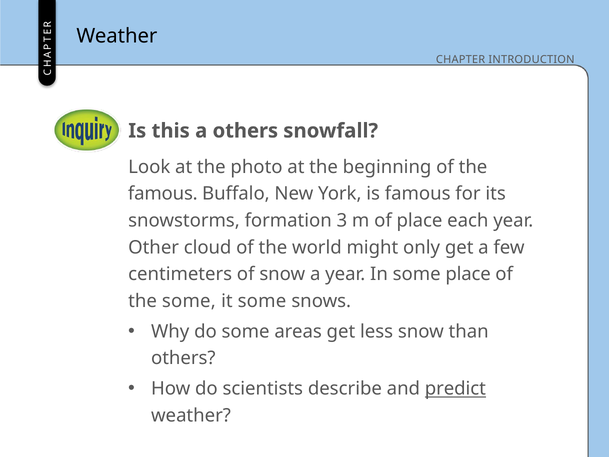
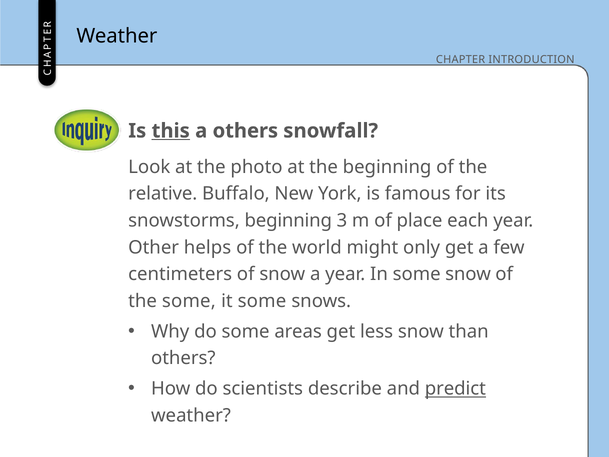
this underline: none -> present (171, 131)
famous: famous -> relative (163, 194)
snowstorms formation: formation -> beginning (288, 221)
cloud: cloud -> helps (208, 247)
some place: place -> snow (468, 274)
